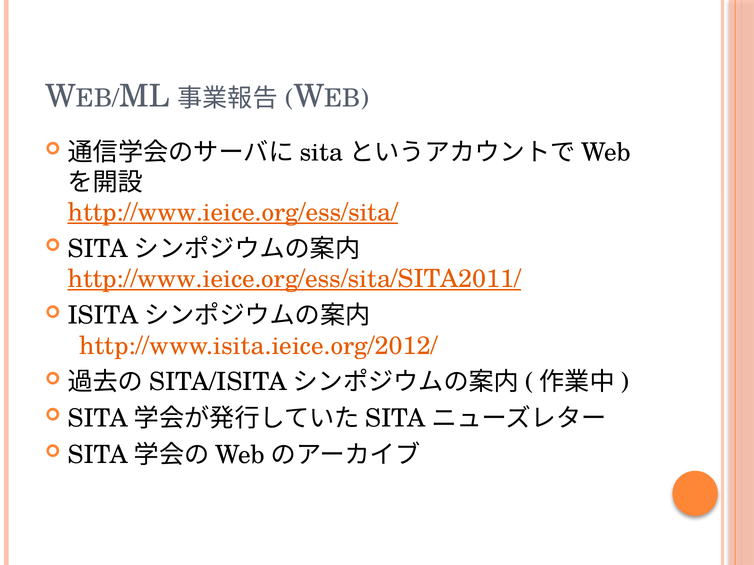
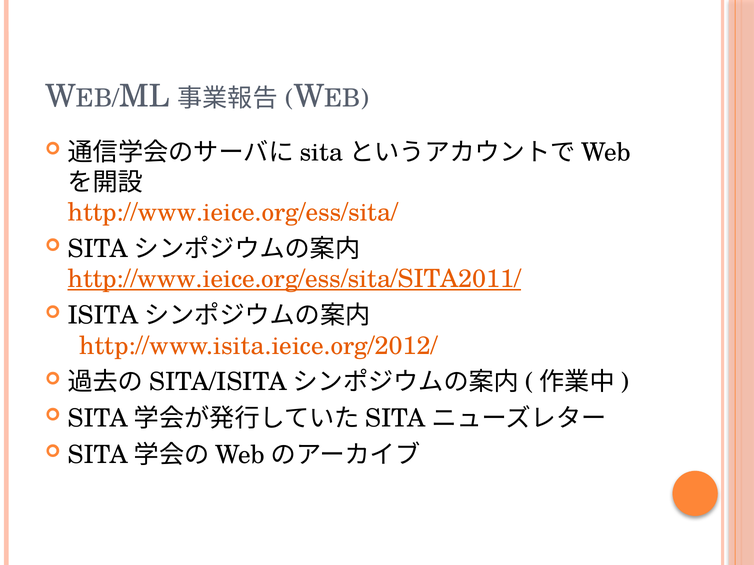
http://www.ieice.org/ess/sita/ underline: present -> none (233, 213)
